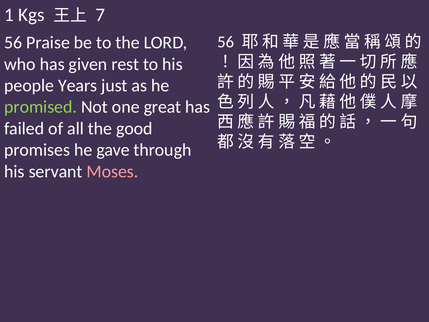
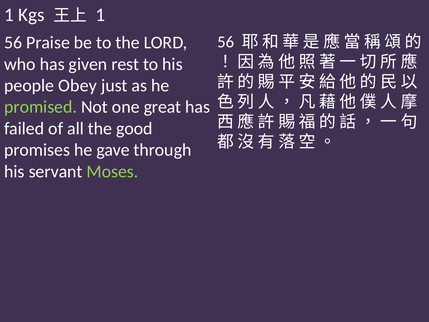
7: 7 -> 1 (100, 15)
Years: Years -> Obey (78, 86)
Moses colour: pink -> light green (112, 171)
